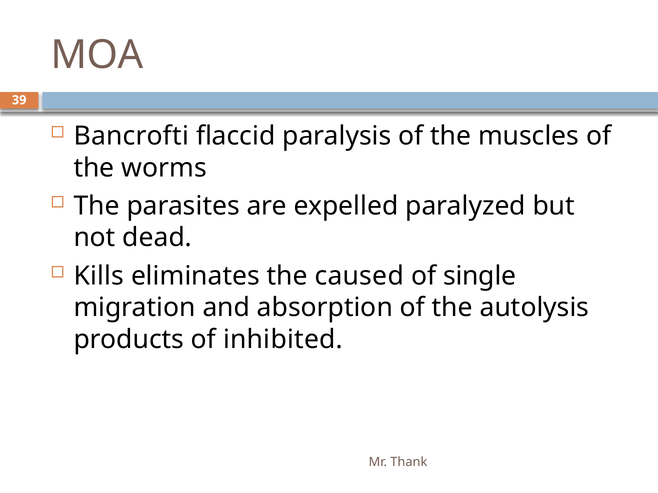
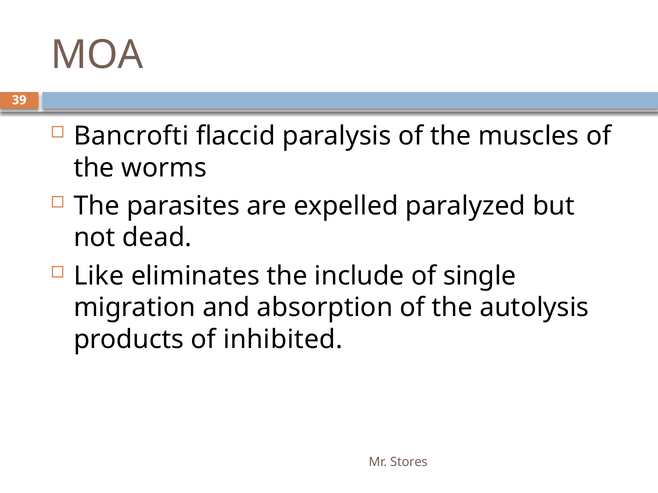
Kills: Kills -> Like (99, 276)
caused: caused -> include (359, 276)
Thank: Thank -> Stores (409, 463)
